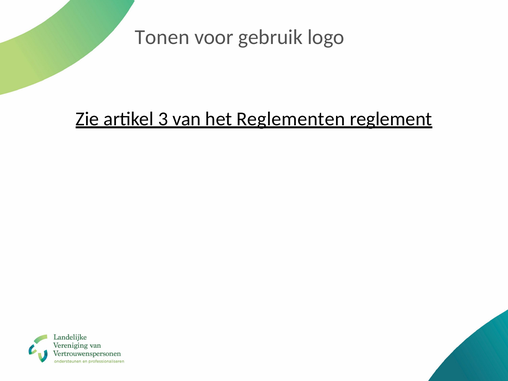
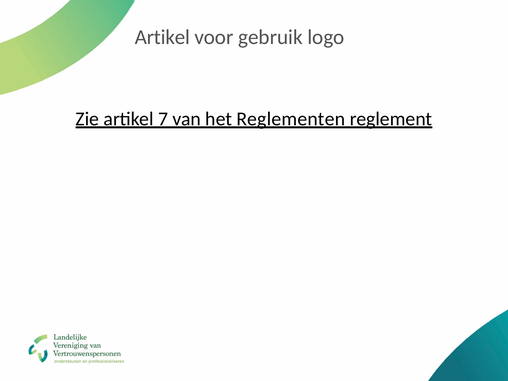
Tonen: Tonen -> Artikel (162, 37)
3: 3 -> 7 (163, 119)
